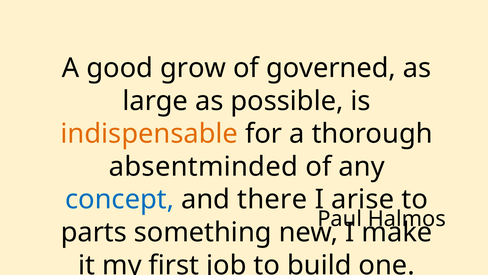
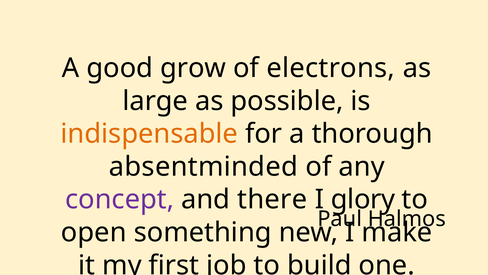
governed: governed -> electrons (331, 68)
concept colour: blue -> purple (120, 199)
arise: arise -> glory (363, 199)
parts: parts -> open (94, 232)
